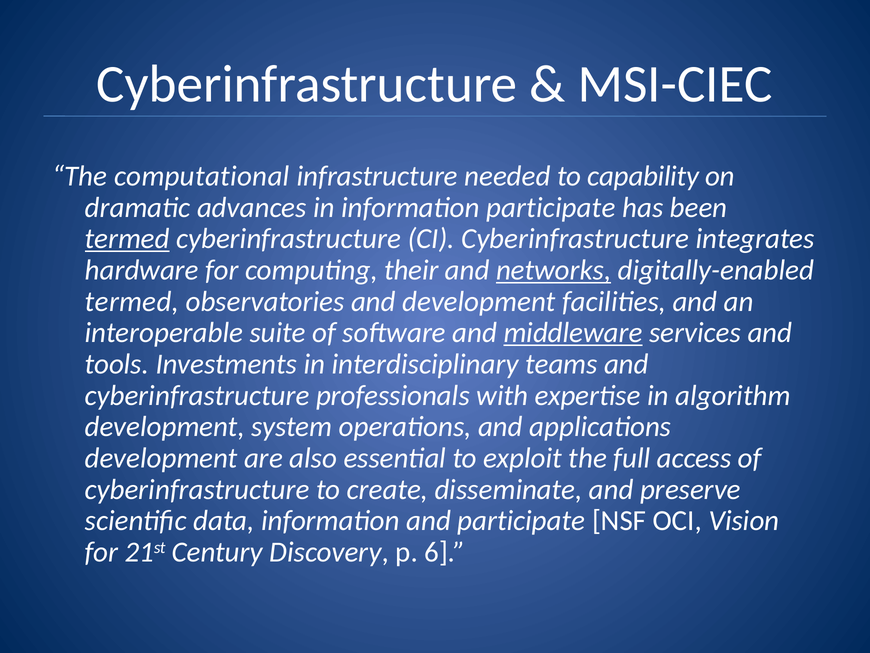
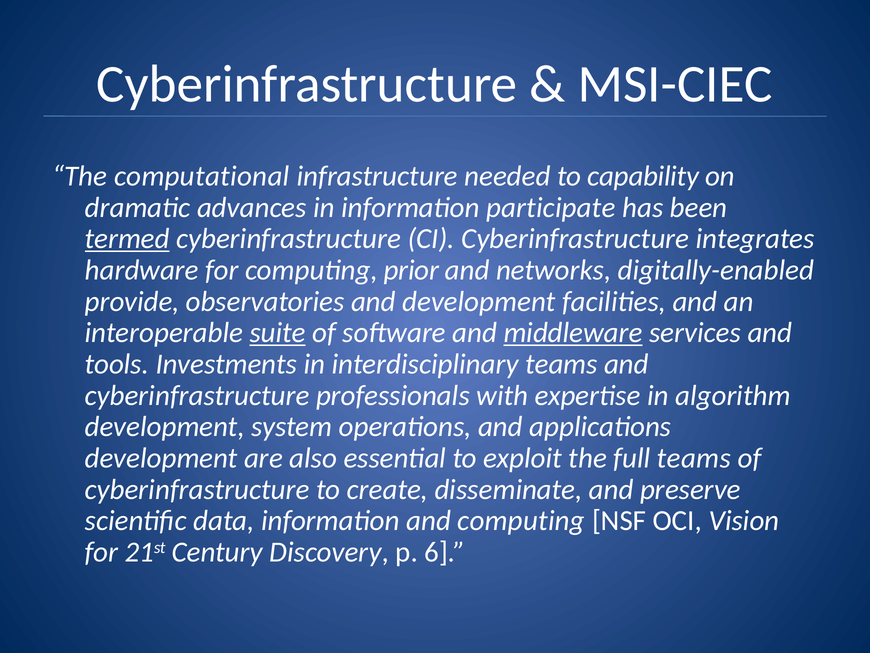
their: their -> prior (411, 270)
networks underline: present -> none (554, 270)
termed: termed -> provide (132, 301)
suite underline: none -> present (278, 333)
full access: access -> teams (694, 458)
and participate: participate -> computing (521, 520)
